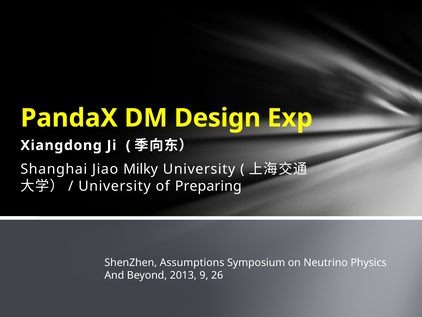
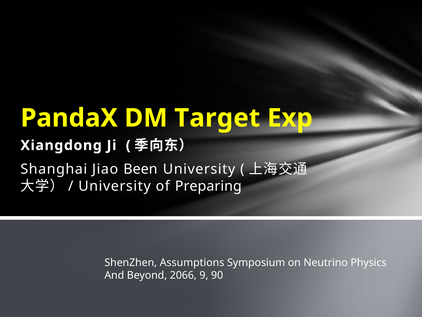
Design: Design -> Target (217, 118)
Milky: Milky -> Been (140, 169)
2013: 2013 -> 2066 (183, 275)
26: 26 -> 90 (217, 275)
